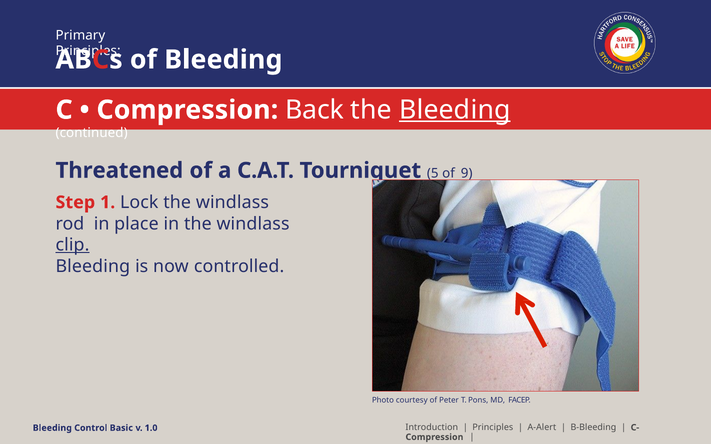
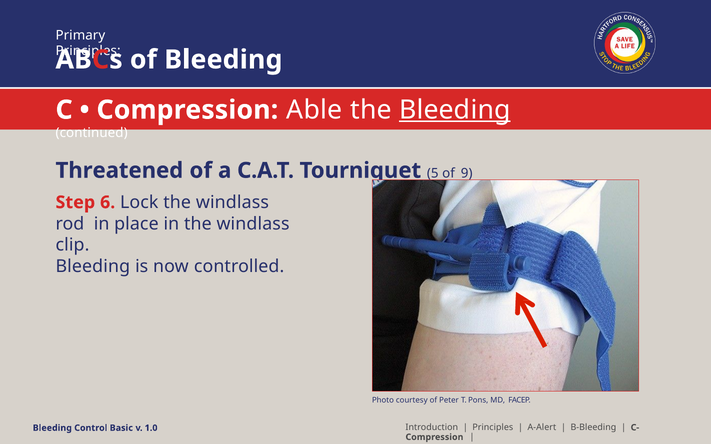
Back: Back -> Able (314, 110)
1: 1 -> 6 (108, 203)
clip underline: present -> none (72, 245)
